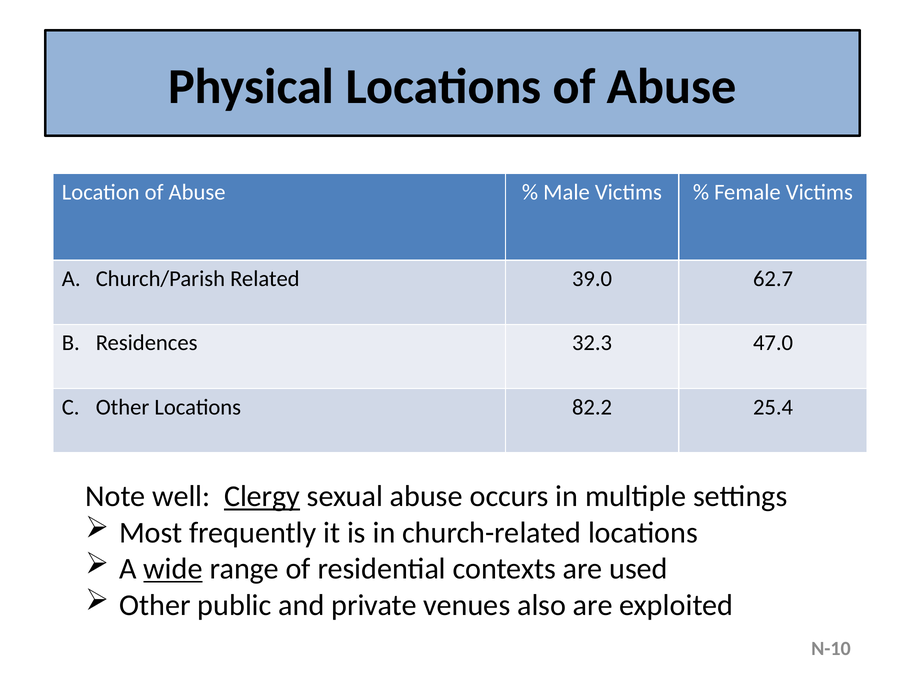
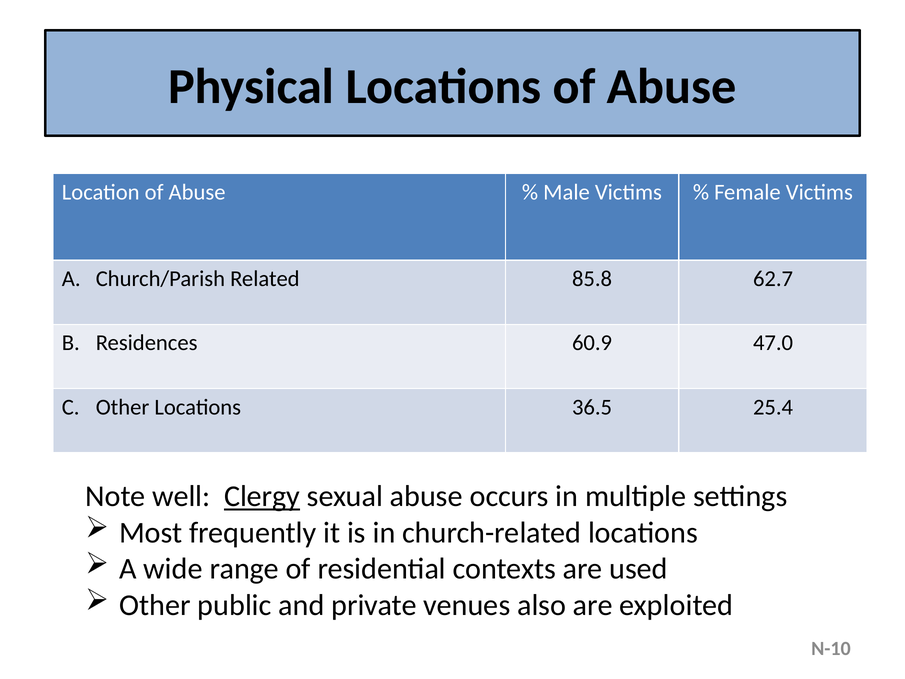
39.0: 39.0 -> 85.8 (592, 279)
32.3: 32.3 -> 60.9 (592, 343)
82.2: 82.2 -> 36.5 (592, 407)
wide underline: present -> none (173, 569)
